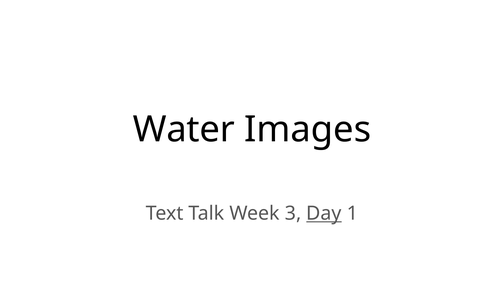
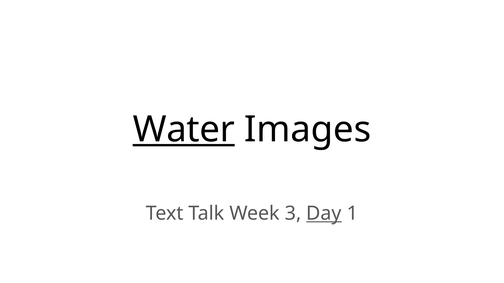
Water underline: none -> present (184, 130)
